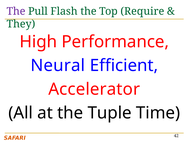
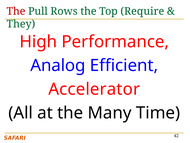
The colour: purple -> red (16, 11)
Flash: Flash -> Rows (64, 11)
Neural: Neural -> Analog (58, 65)
Tuple: Tuple -> Many (110, 113)
